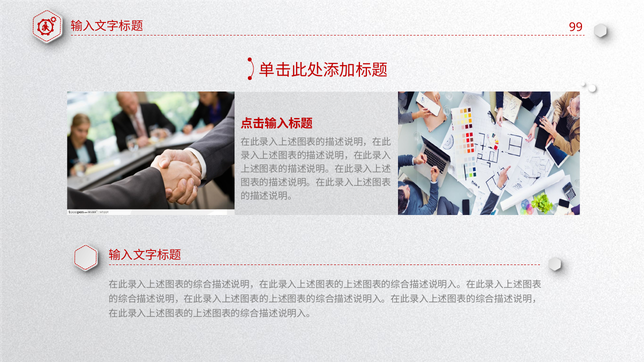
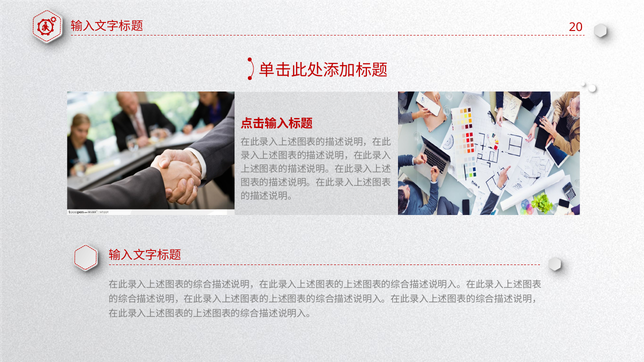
99: 99 -> 20 (576, 27)
